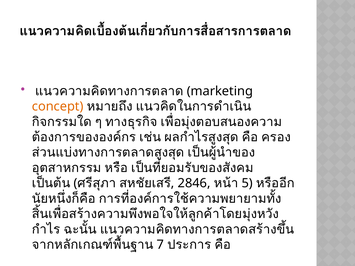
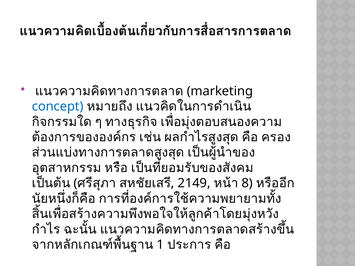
concept colour: orange -> blue (58, 107)
2846: 2846 -> 2149 (194, 183)
5: 5 -> 8 (247, 183)
7: 7 -> 1 (160, 245)
